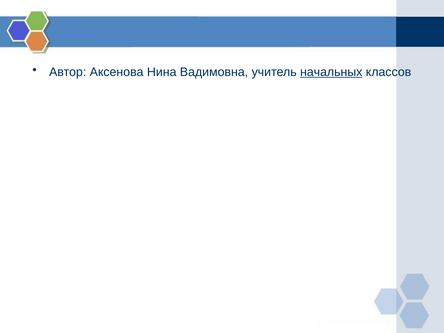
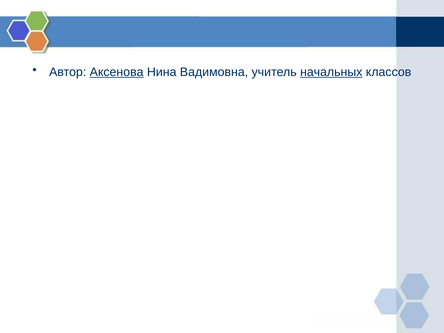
Аксенова underline: none -> present (117, 72)
